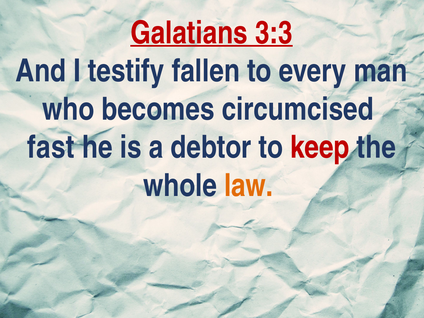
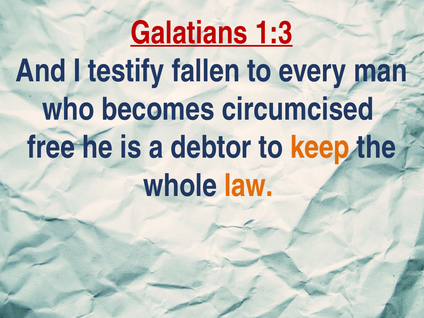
3:3: 3:3 -> 1:3 (274, 33)
fast: fast -> free (51, 147)
keep colour: red -> orange (320, 147)
